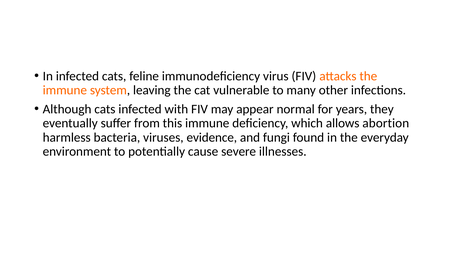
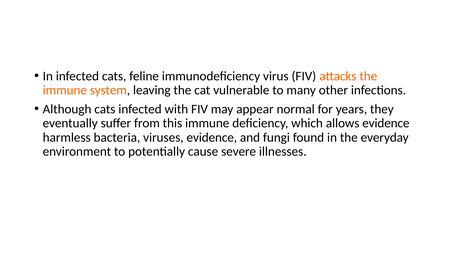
allows abortion: abortion -> evidence (386, 123)
